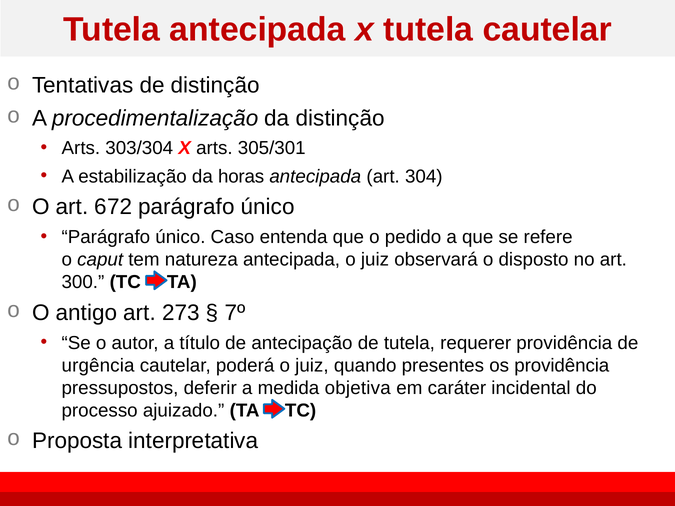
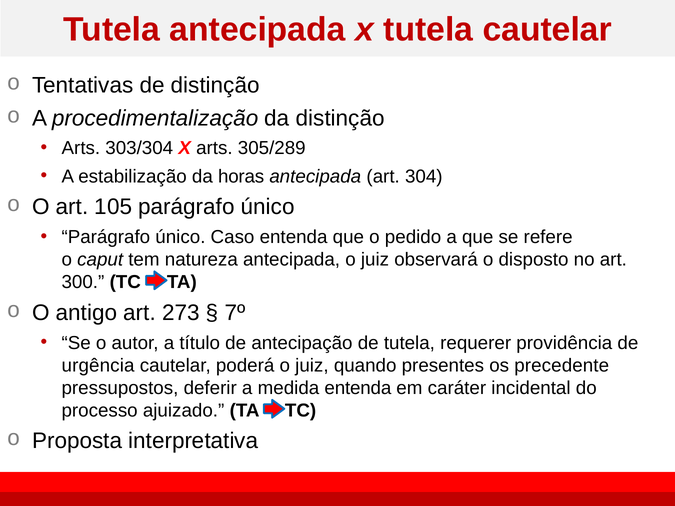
305/301: 305/301 -> 305/289 (272, 148)
672: 672 -> 105 (113, 207)
os providência: providência -> precedente (562, 366)
medida objetiva: objetiva -> entenda (358, 388)
